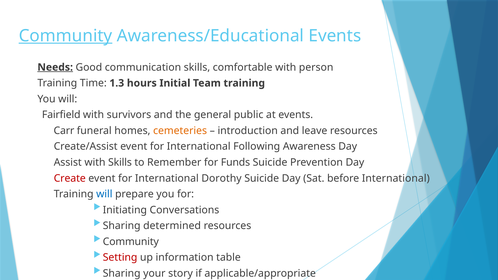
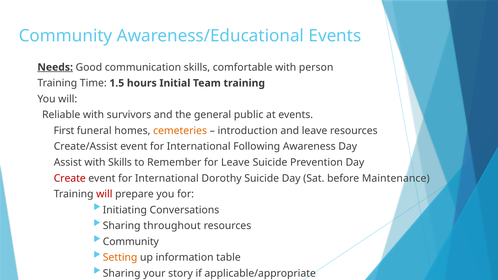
Community underline: present -> none (66, 36)
1.3: 1.3 -> 1.5 (117, 83)
Fairfield: Fairfield -> Reliable (61, 115)
Carr: Carr -> First (64, 131)
for Funds: Funds -> Leave (235, 162)
before International: International -> Maintenance (396, 178)
will colour: blue -> red (104, 194)
determined: determined -> throughout (172, 226)
Setting colour: red -> orange (120, 258)
